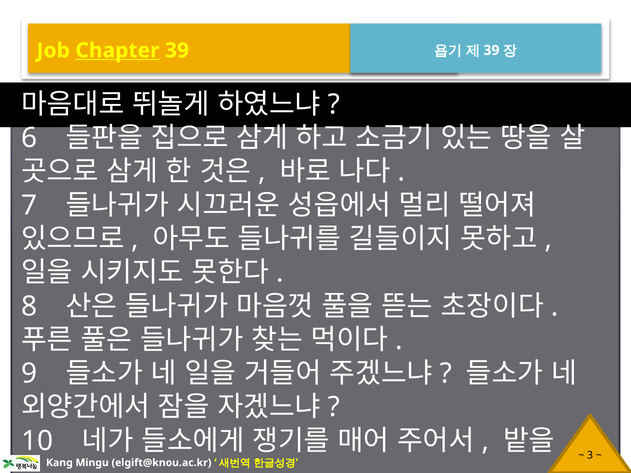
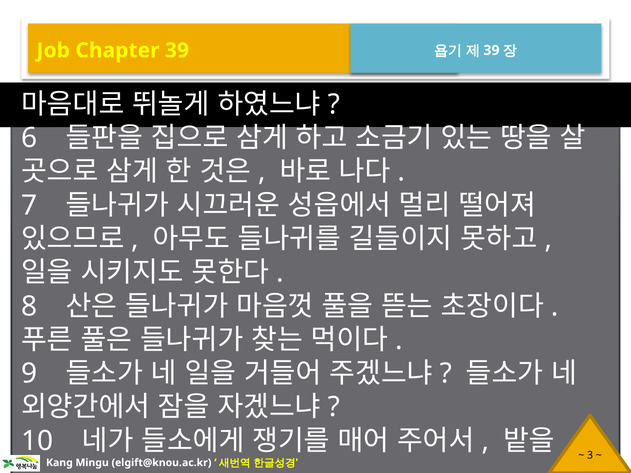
Chapter underline: present -> none (117, 50)
